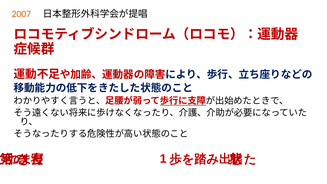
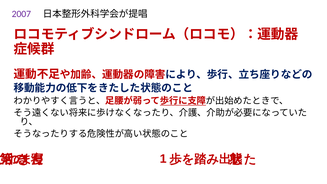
2007 colour: orange -> purple (21, 14)
